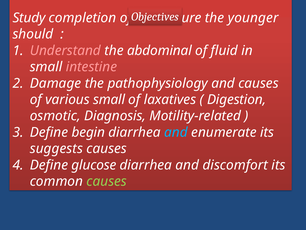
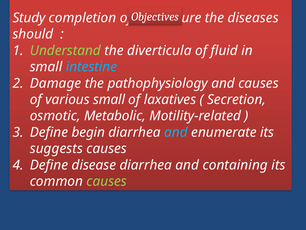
younger: younger -> diseases (253, 18)
Understand colour: pink -> light green (65, 50)
abdominal: abdominal -> diverticula (159, 50)
intestine colour: pink -> light blue (91, 67)
Digestion: Digestion -> Secretion (236, 99)
Diagnosis: Diagnosis -> Metabolic (115, 116)
glucose: glucose -> disease (94, 165)
discomfort: discomfort -> containing (235, 165)
